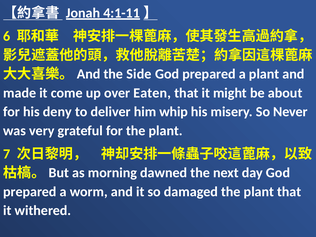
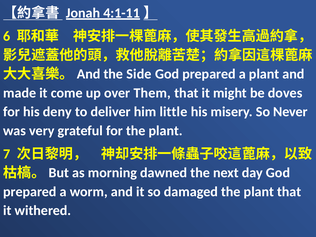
Eaten: Eaten -> Them (152, 93)
about: about -> doves (285, 93)
whip: whip -> little (173, 112)
